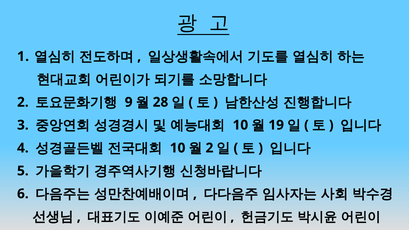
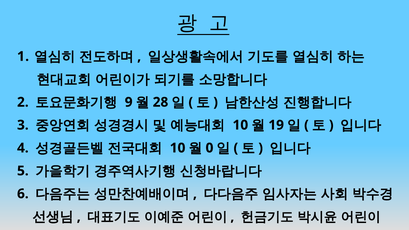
2: 2 -> 0 (209, 148)
